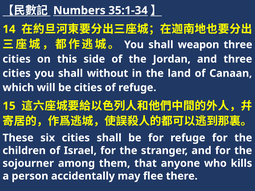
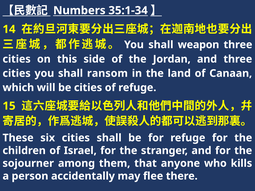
without: without -> ransom (107, 73)
